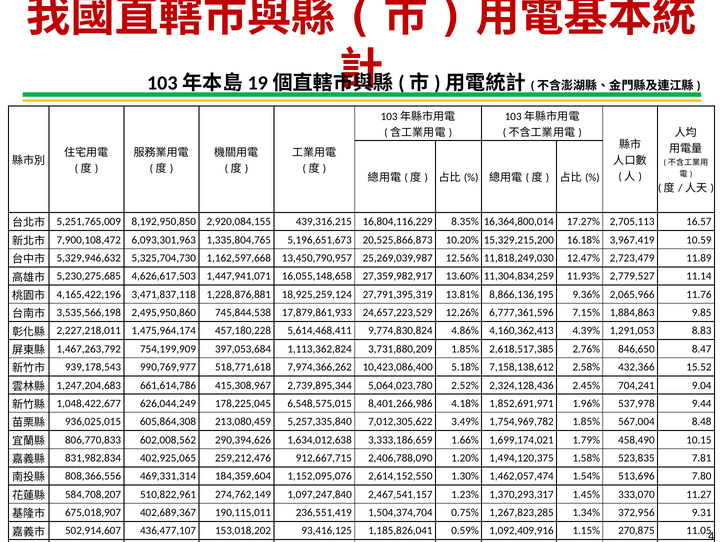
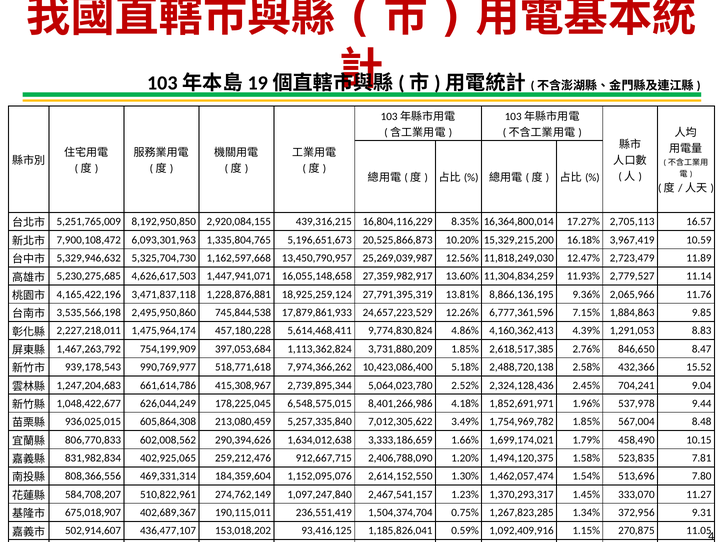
7,158,138,612: 7,158,138,612 -> 2,488,720,138 (522, 367)
